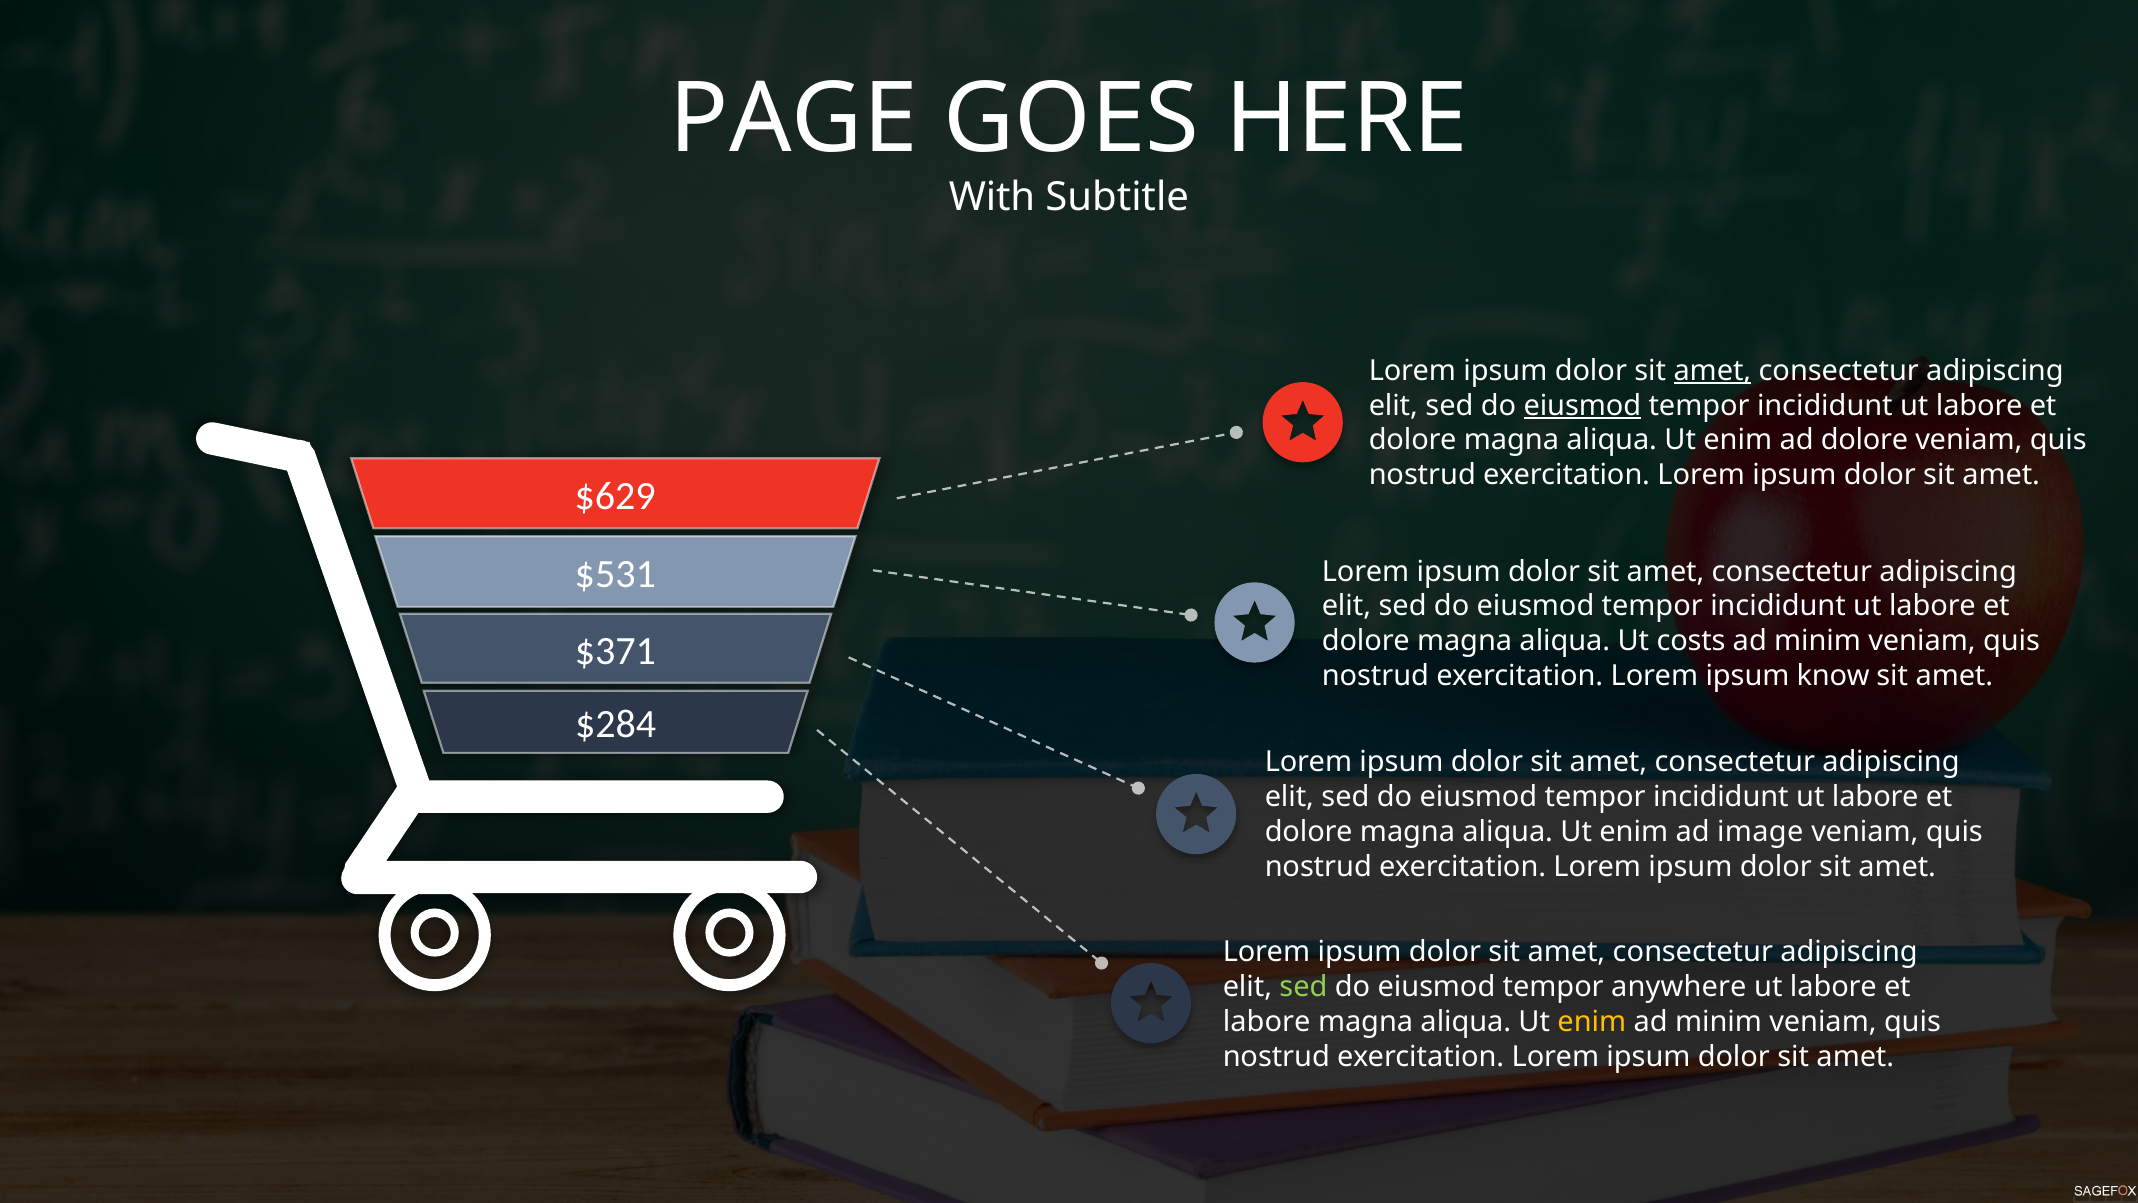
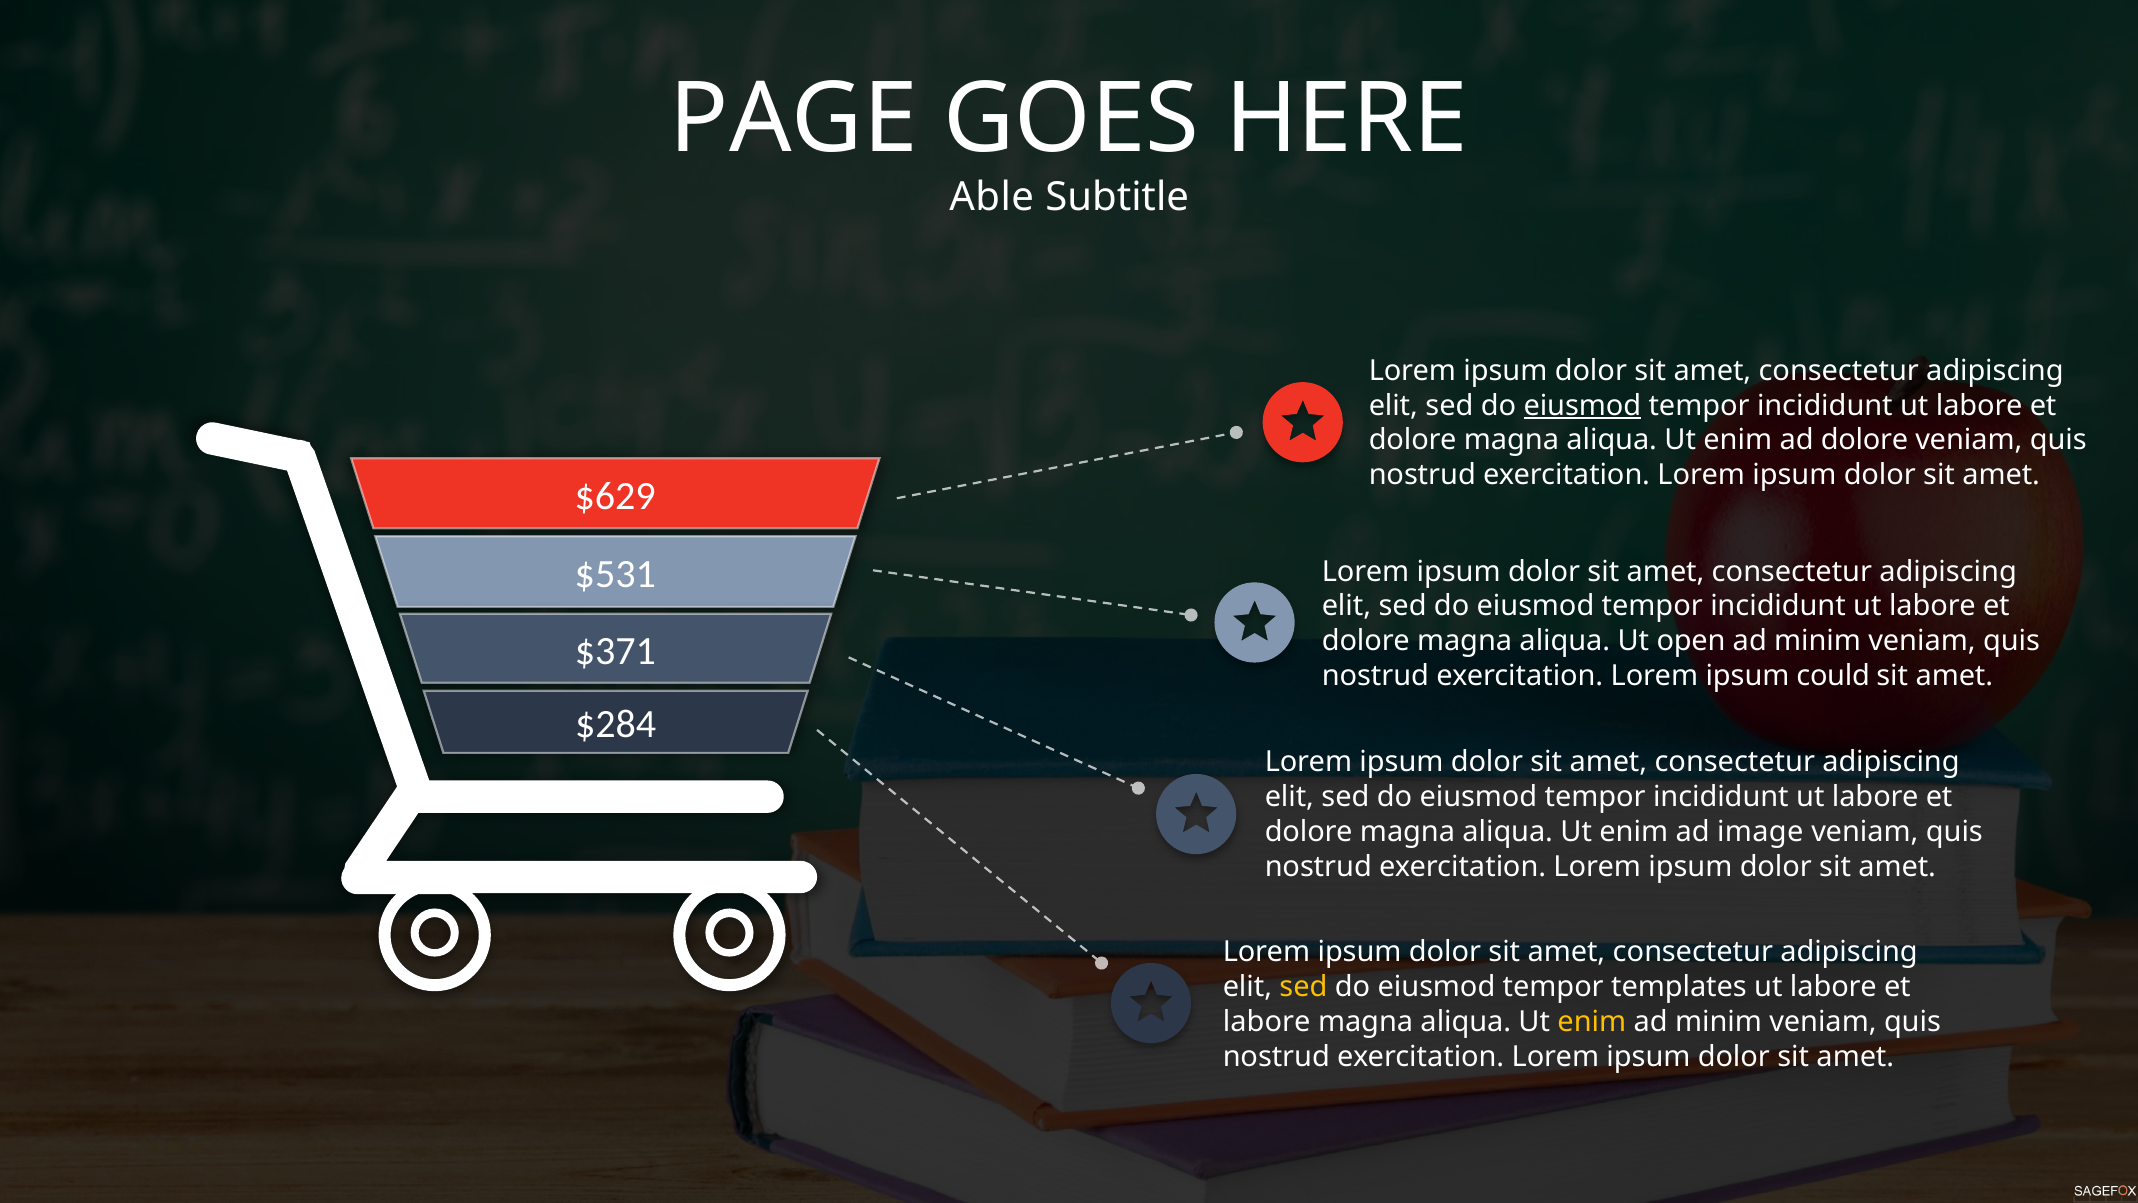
With: With -> Able (992, 197)
amet underline: present -> none (1712, 371)
costs: costs -> open (1691, 641)
know: know -> could (1833, 676)
sed colour: light green -> yellow (1304, 987)
anywhere: anywhere -> templates (1679, 987)
